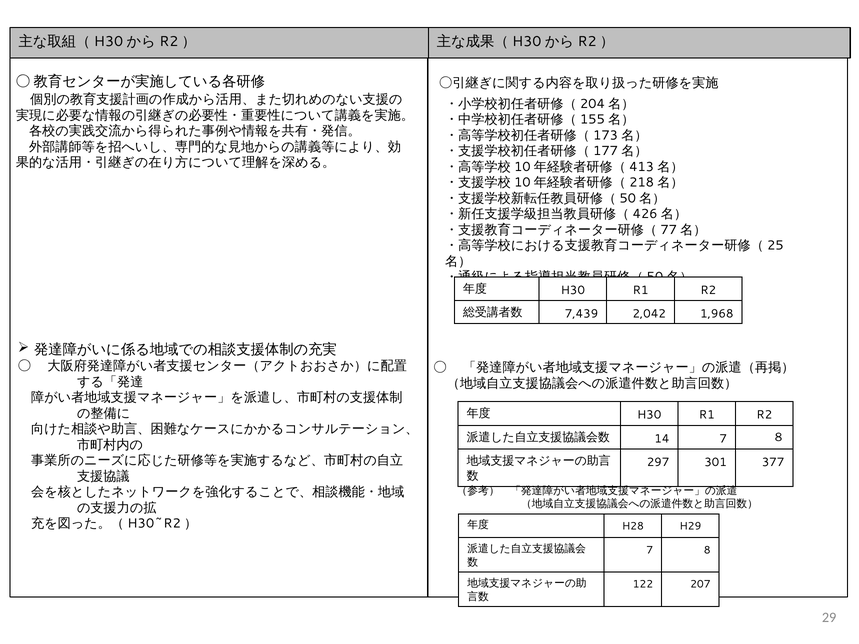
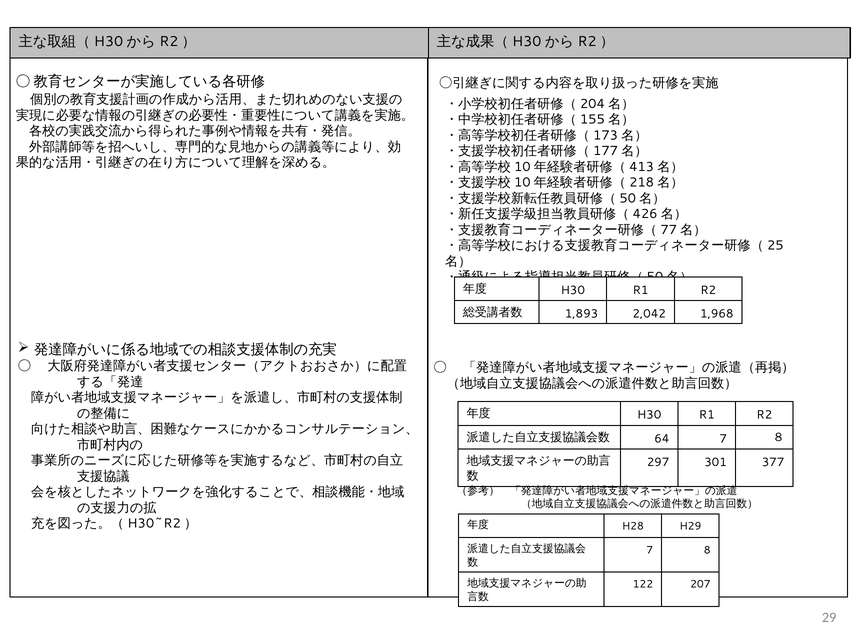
7,439: 7,439 -> 1,893 (582, 314)
14: 14 -> 64 (662, 439)
